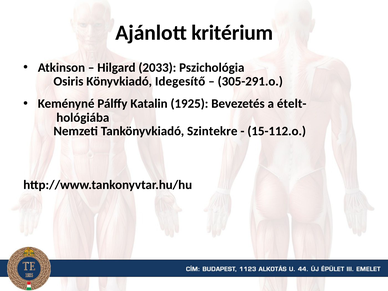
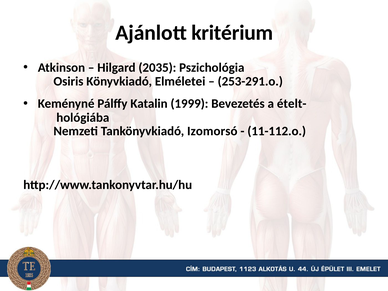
2033: 2033 -> 2035 (157, 68)
Idegesítő: Idegesítő -> Elméletei (180, 81)
305-291.o: 305-291.o -> 253-291.o (250, 81)
1925: 1925 -> 1999 (189, 104)
Szintekre: Szintekre -> Izomorsó (212, 131)
15-112.o: 15-112.o -> 11-112.o (277, 131)
